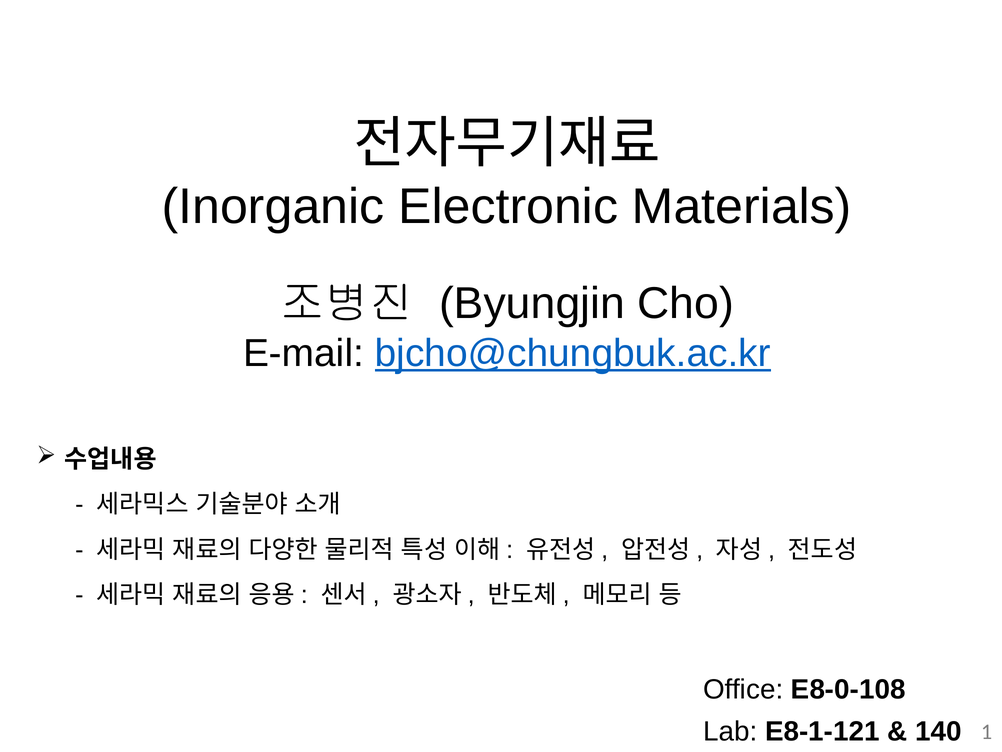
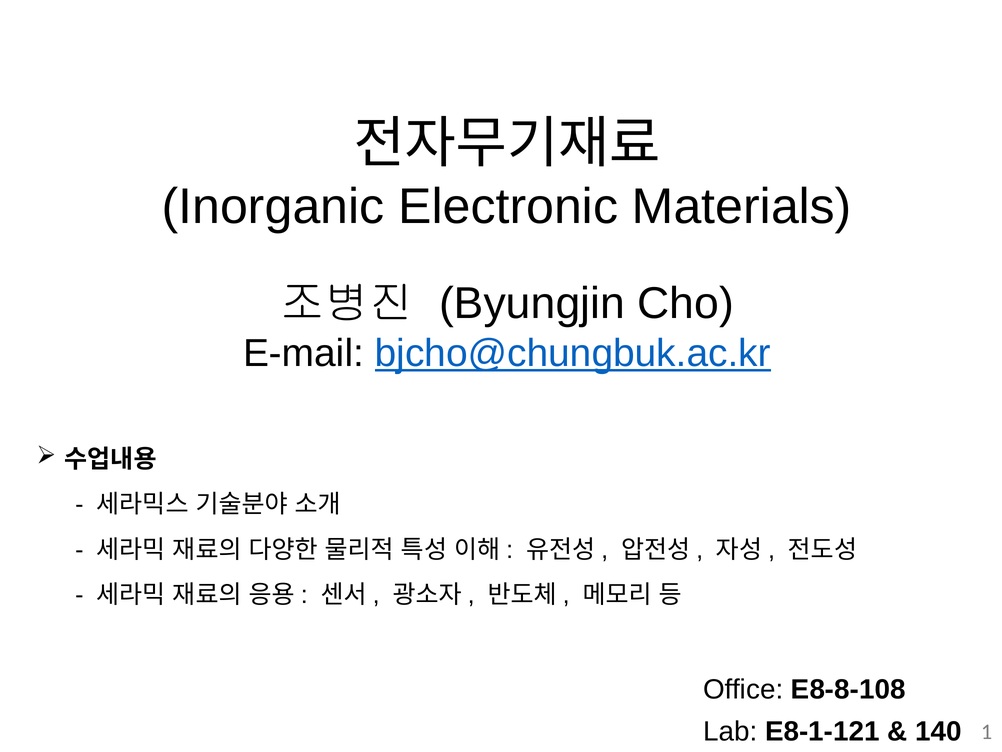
E8-0-108: E8-0-108 -> E8-8-108 (848, 689)
